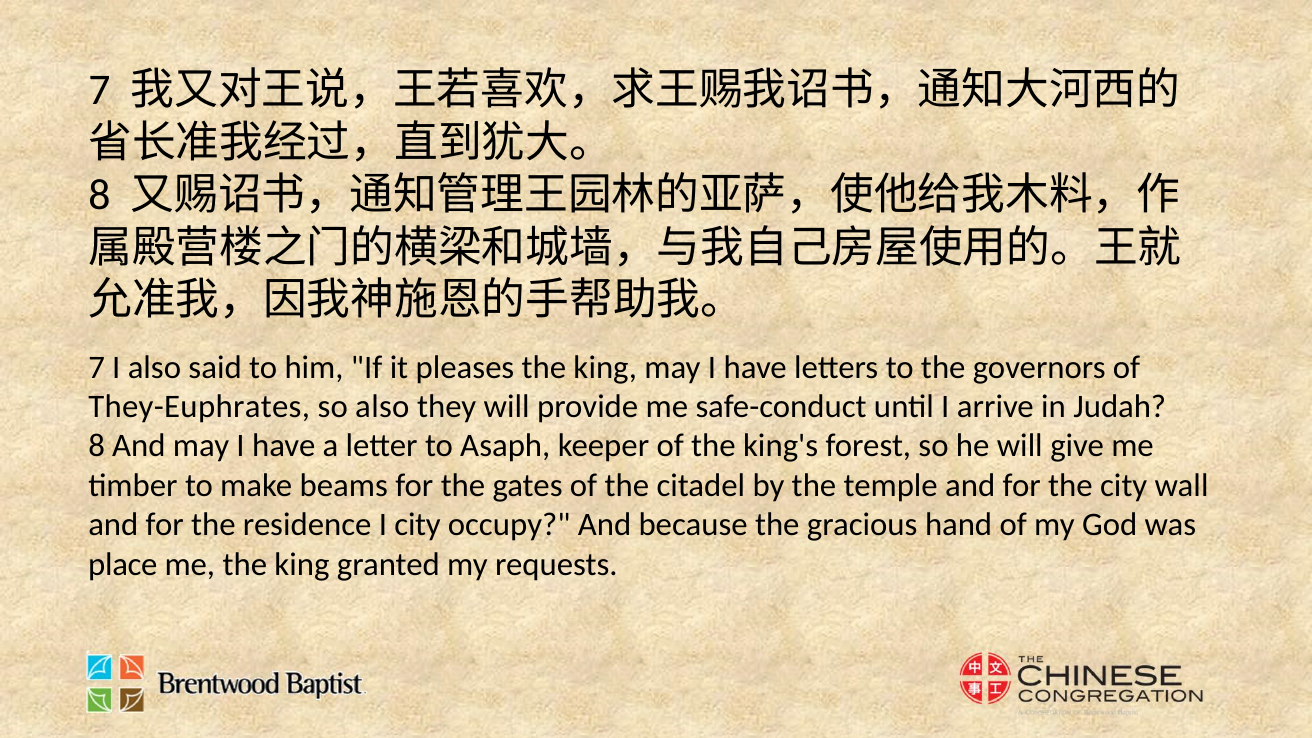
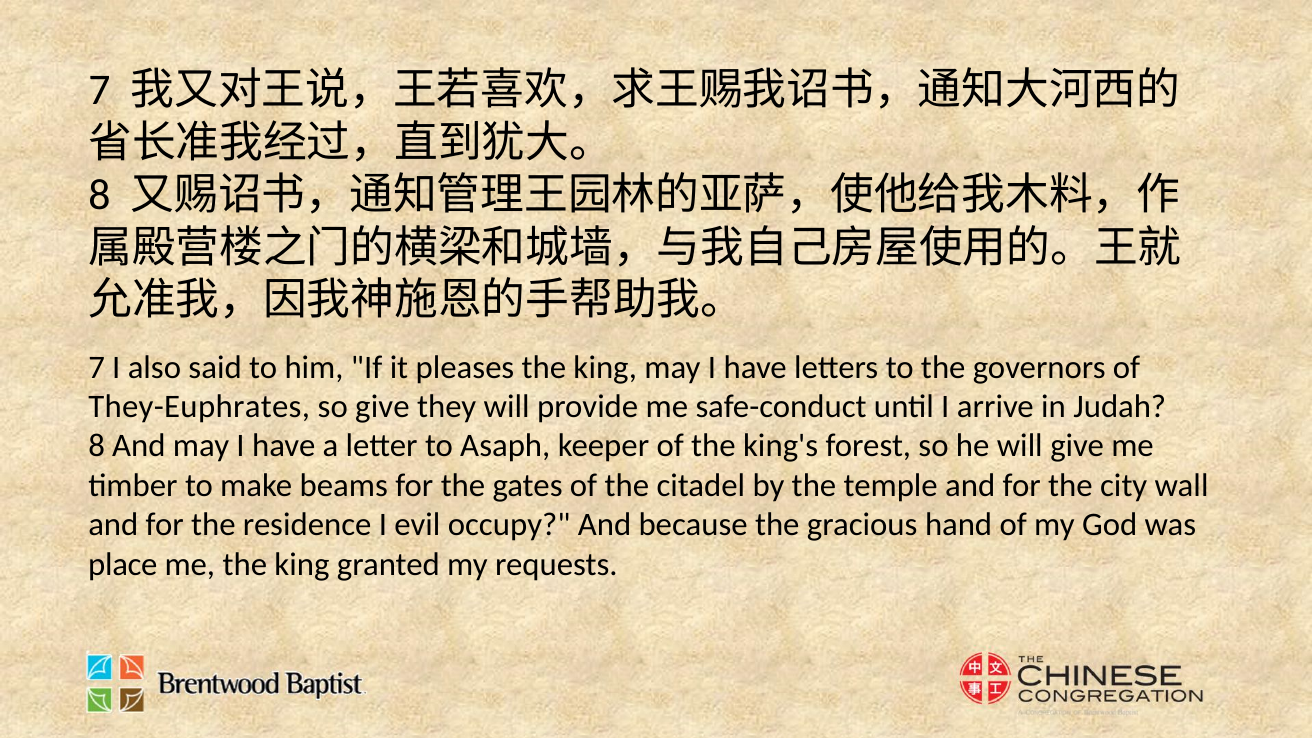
so also: also -> give (382, 407)
I city: city -> evil (417, 525)
